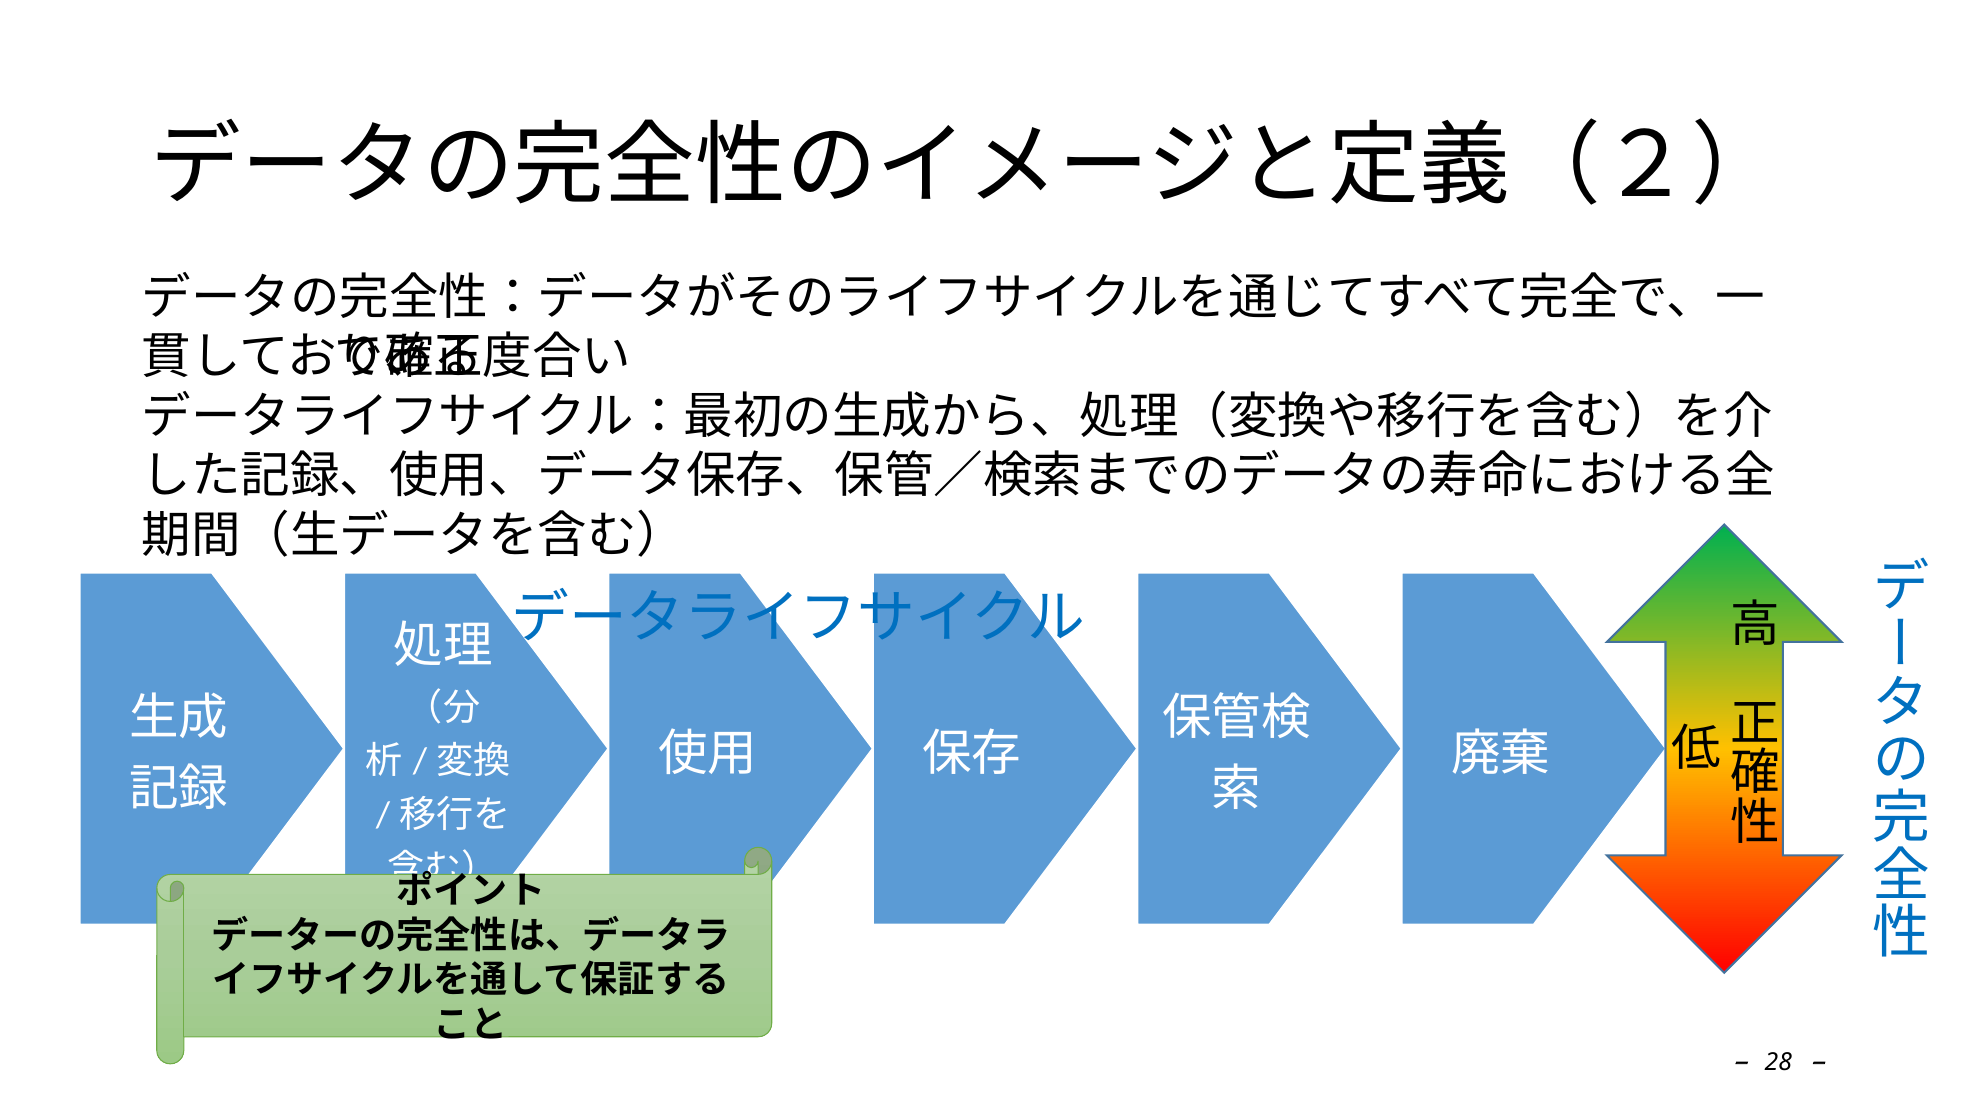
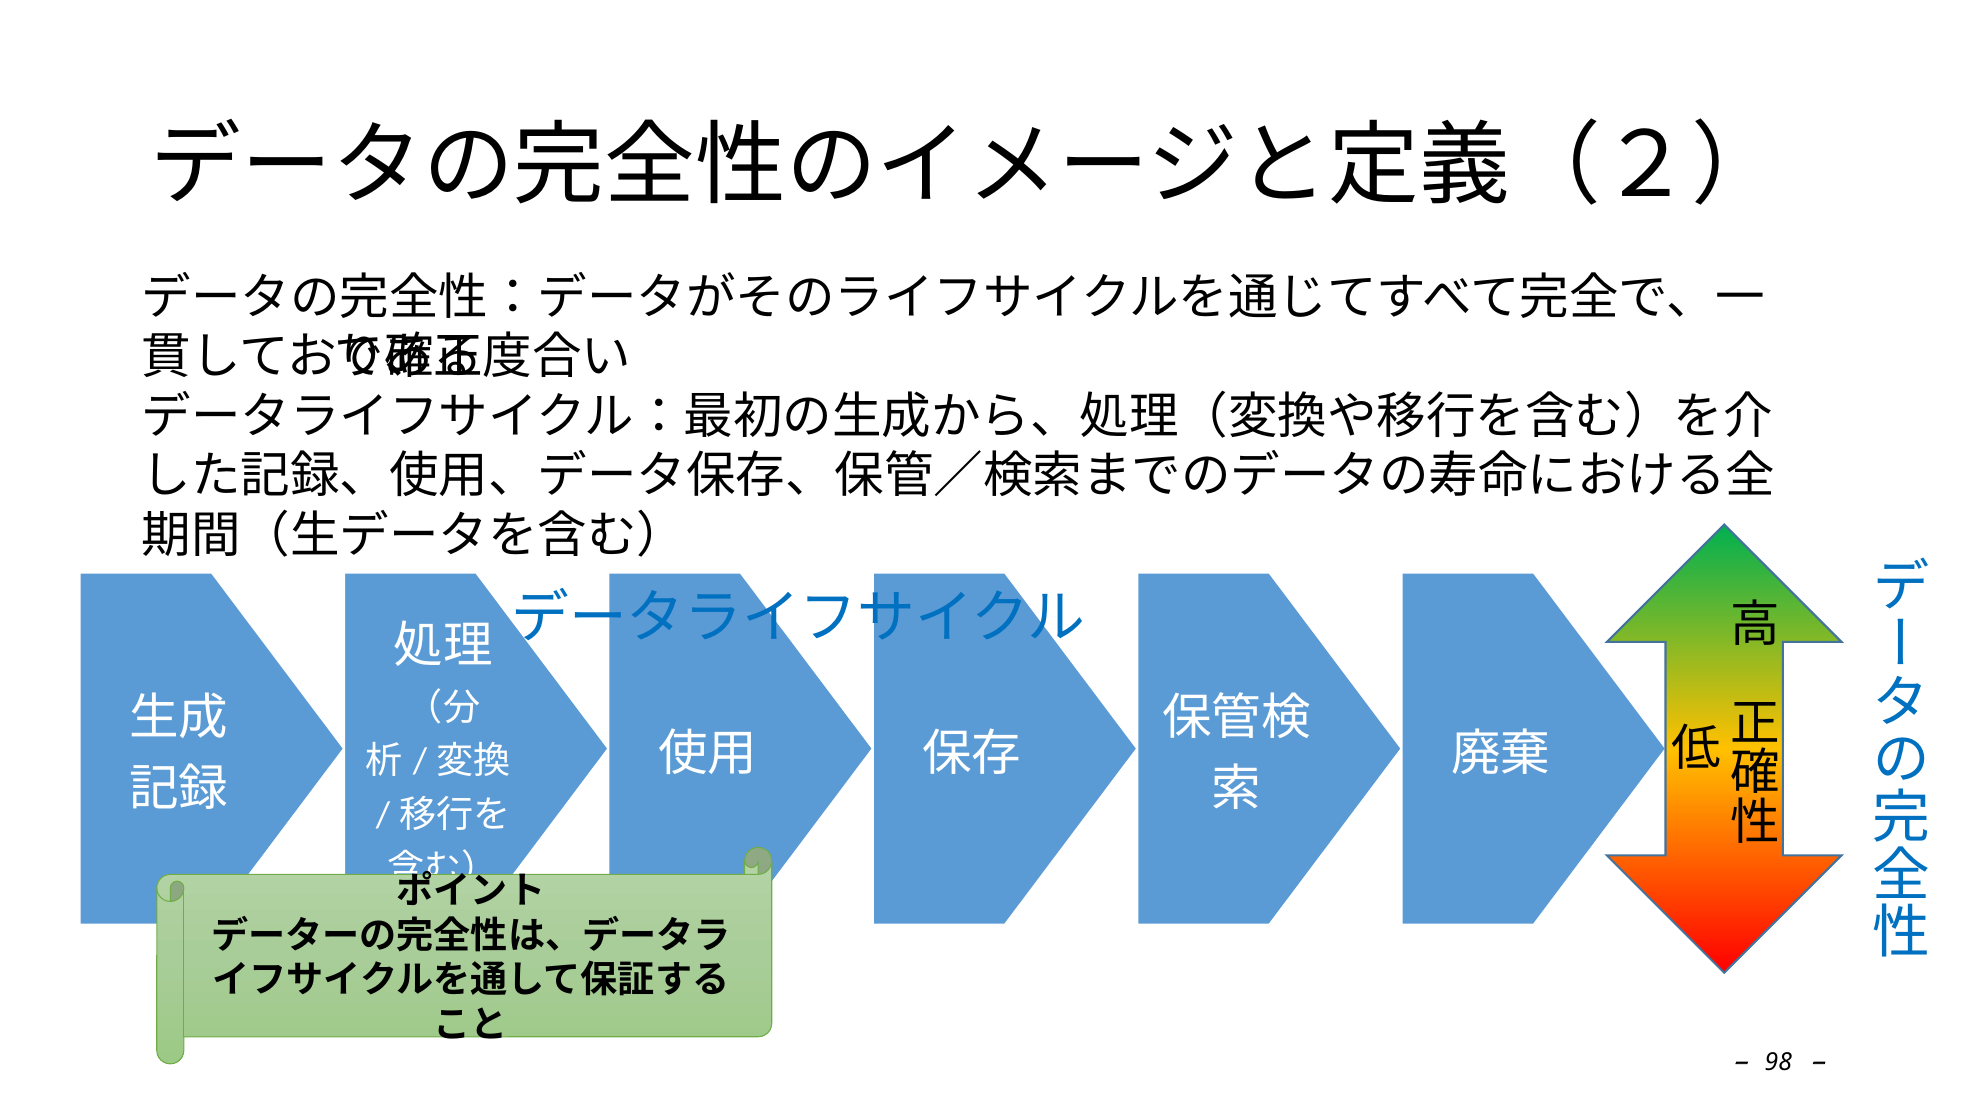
28: 28 -> 98 (1778, 1062)
